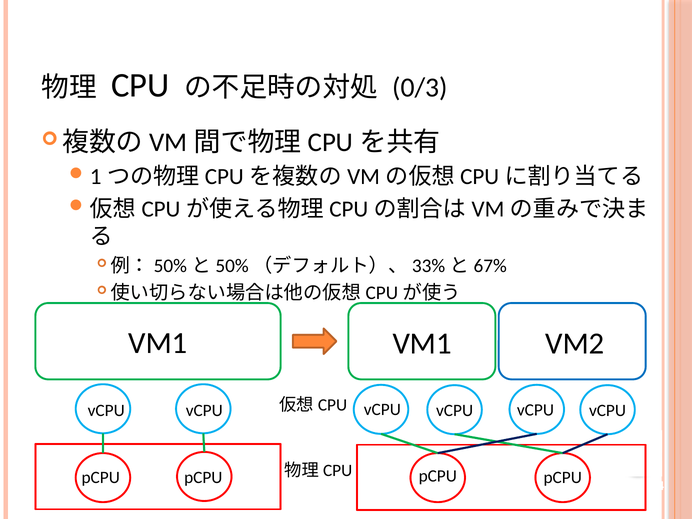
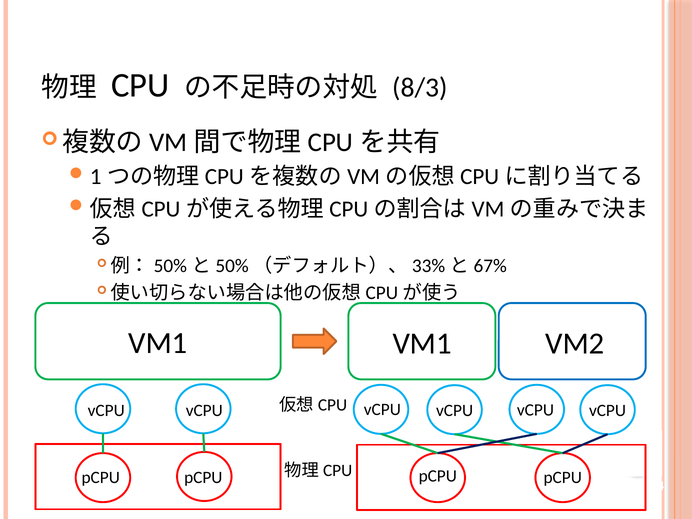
0/3: 0/3 -> 8/3 (420, 88)
